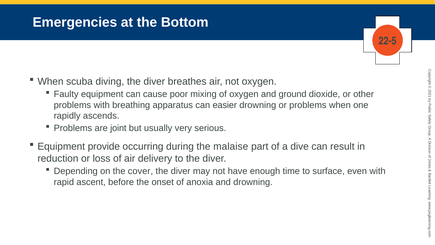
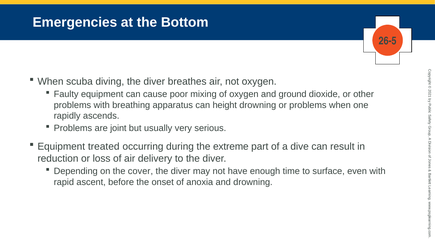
22-5: 22-5 -> 26-5 (388, 41)
easier: easier -> height (225, 105)
provide: provide -> treated (104, 146)
malaise: malaise -> extreme (231, 146)
